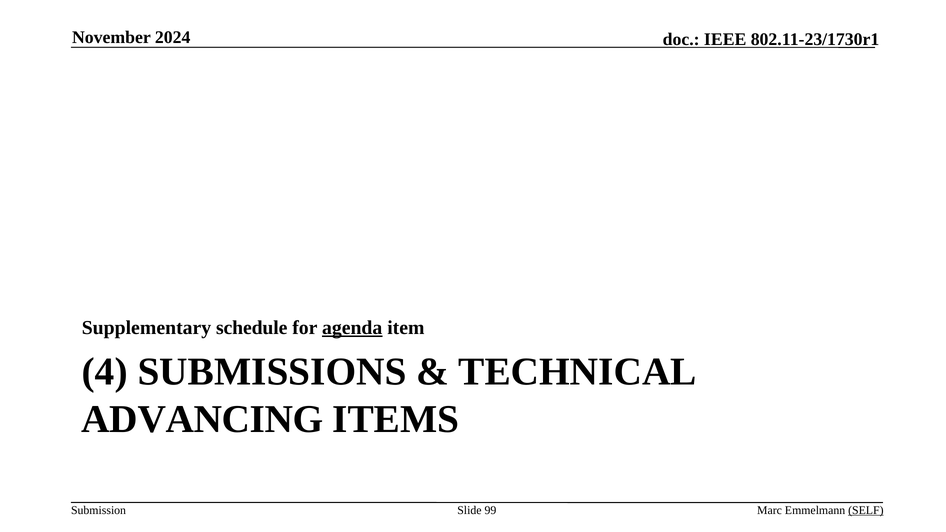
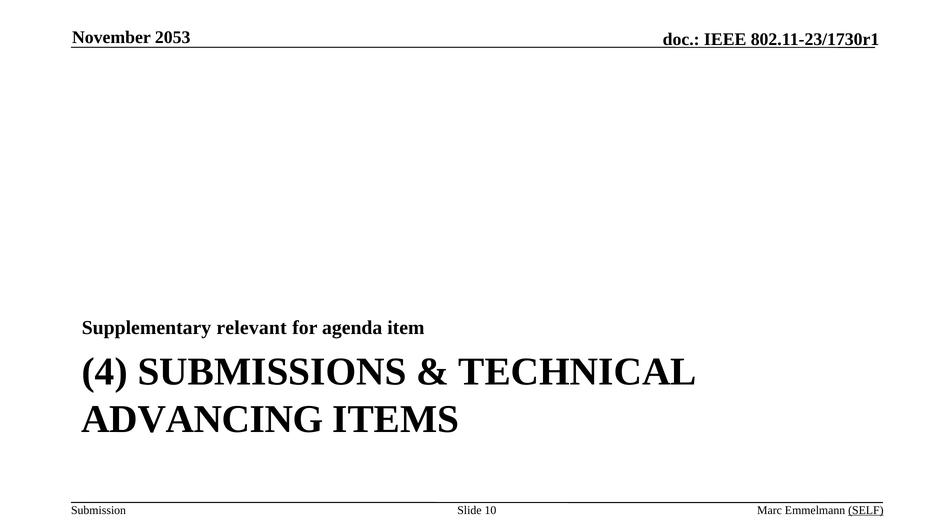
2024: 2024 -> 2053 (173, 38)
schedule: schedule -> relevant (252, 328)
agenda underline: present -> none (352, 328)
99: 99 -> 10 (490, 510)
